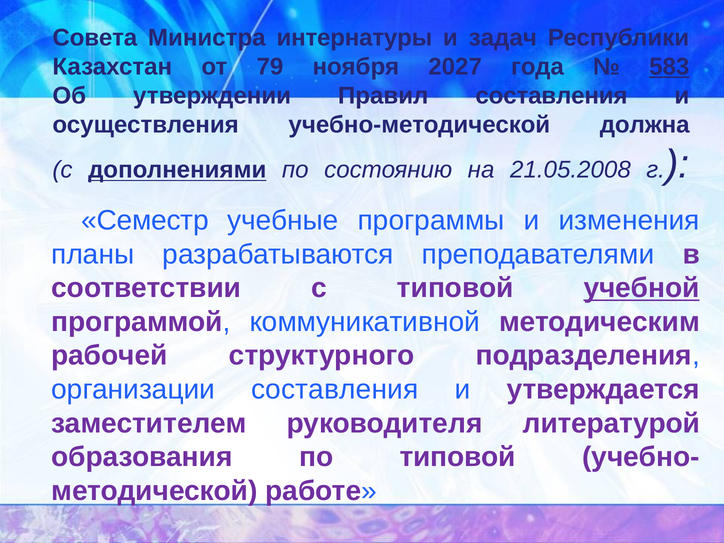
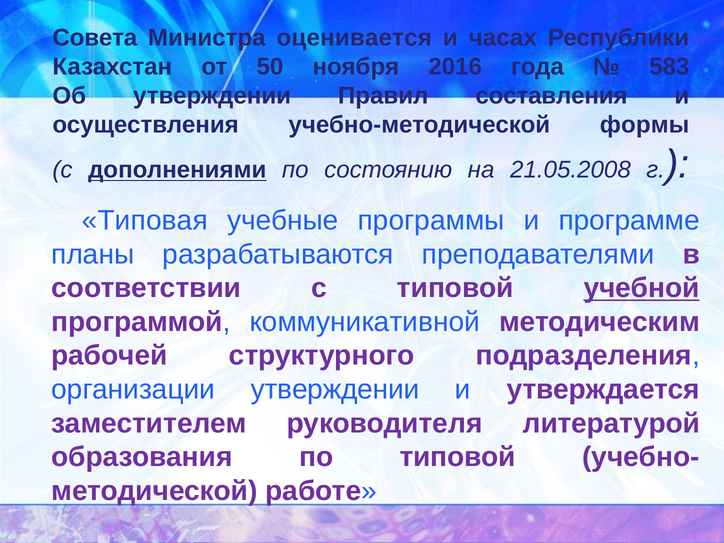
интернатуры: интернатуры -> оценивается (354, 38)
задач: задач -> часах (503, 38)
79: 79 -> 50 (270, 67)
2027: 2027 -> 2016 (455, 67)
583 underline: present -> none (669, 67)
должна: должна -> формы (645, 125)
Семестр: Семестр -> Типовая (145, 220)
изменения: изменения -> программе (629, 220)
организации составления: составления -> утверждении (335, 389)
